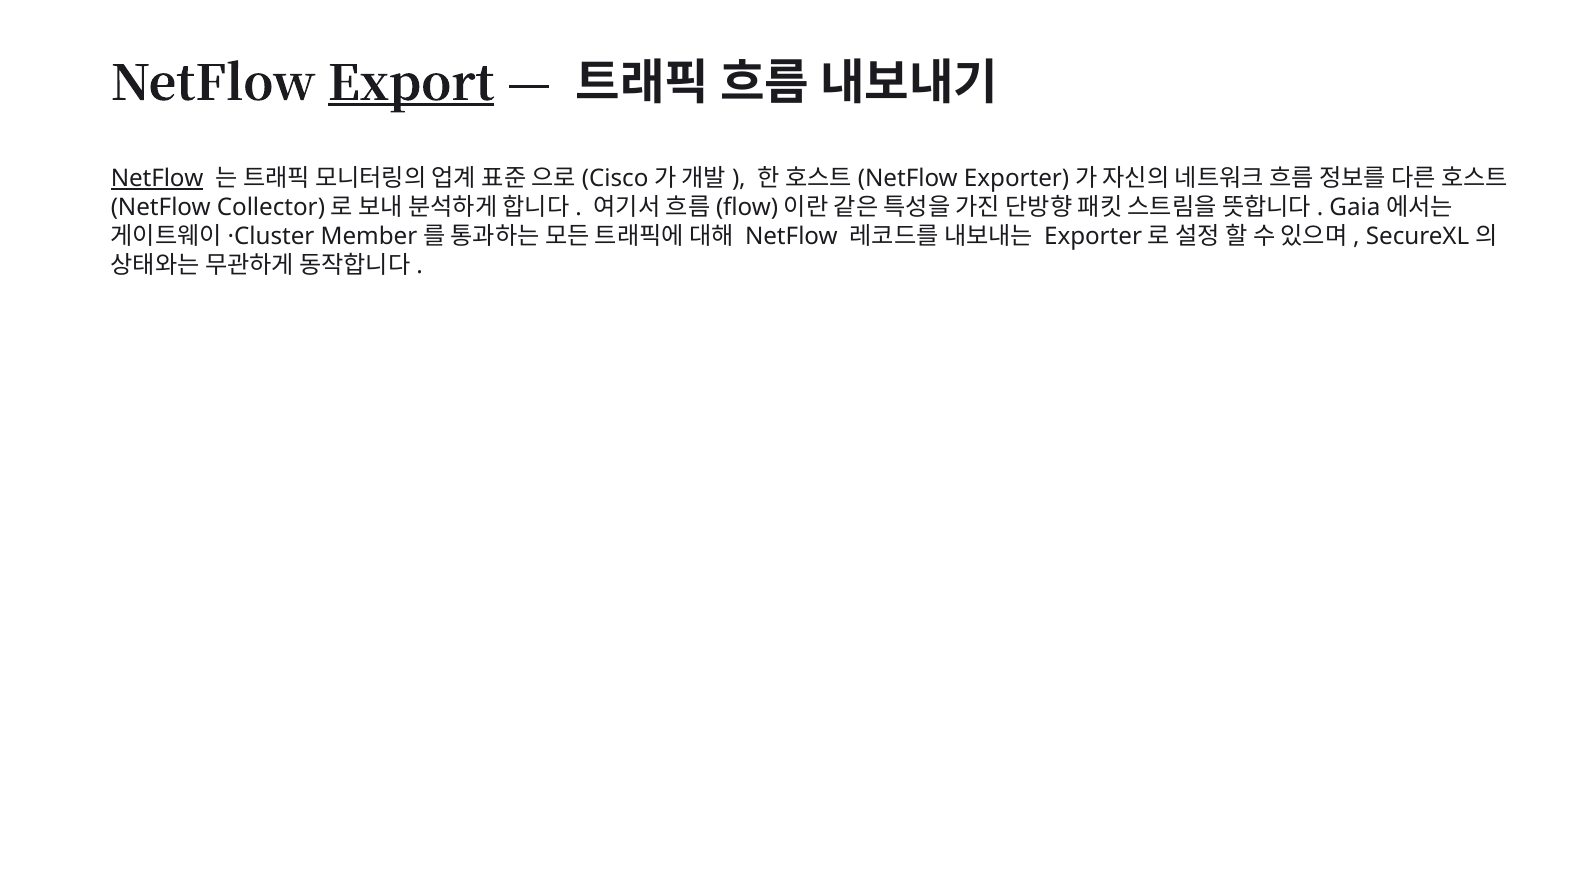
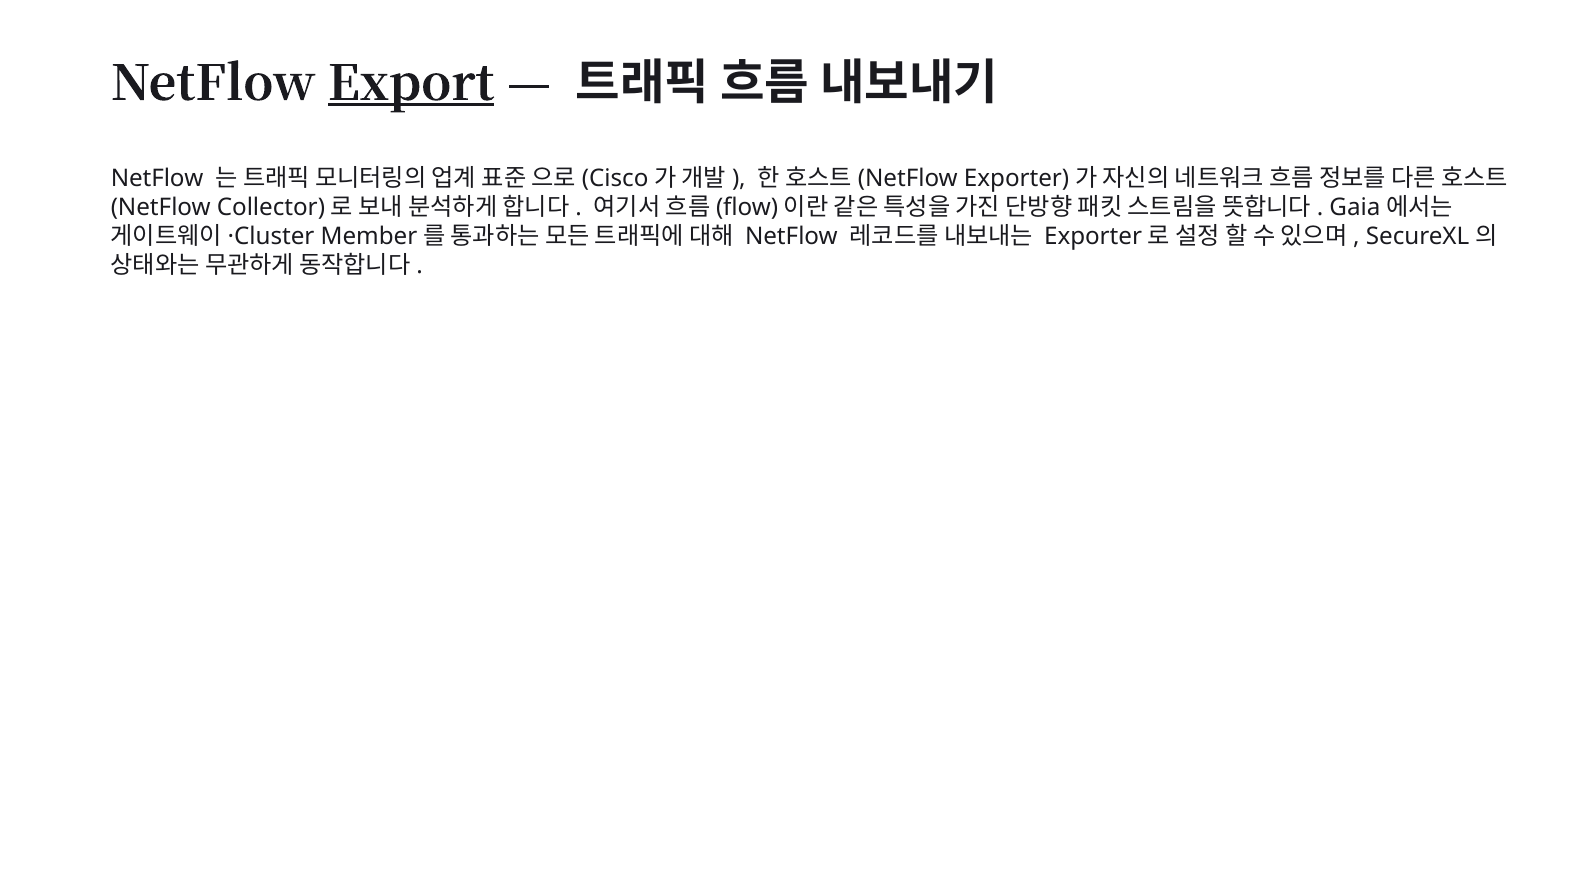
NetFlow underline: present -> none (157, 179)
